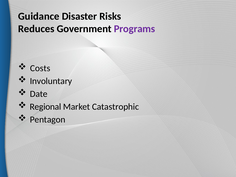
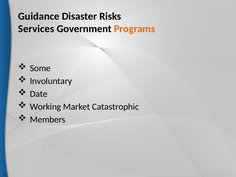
Reduces: Reduces -> Services (36, 29)
Programs colour: purple -> orange (135, 29)
Costs: Costs -> Some (40, 68)
Regional: Regional -> Working (45, 107)
Pentagon: Pentagon -> Members (48, 120)
